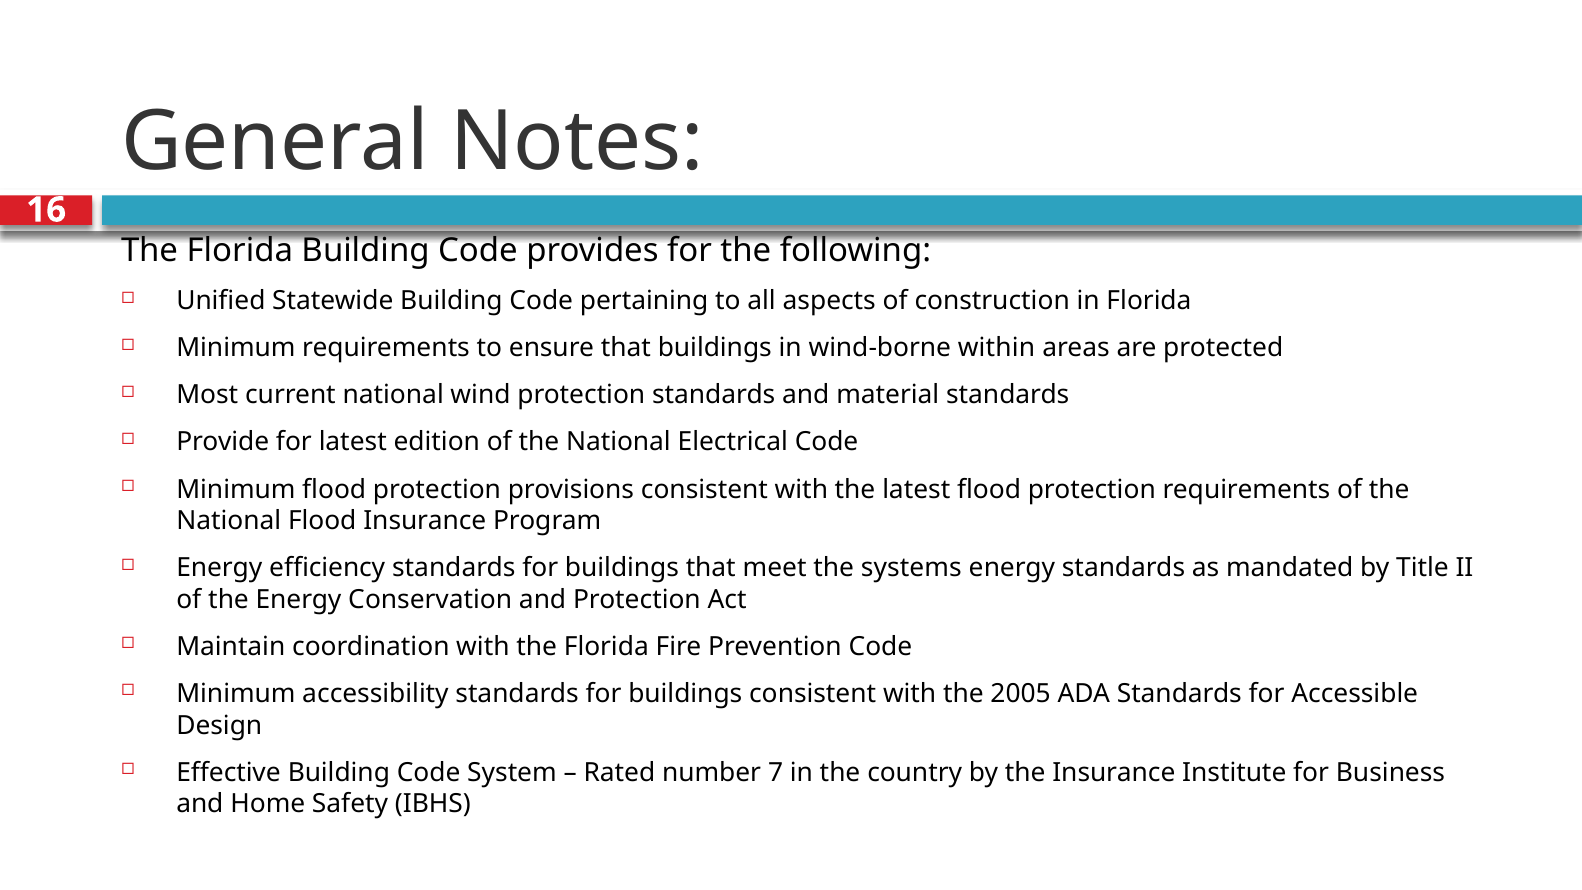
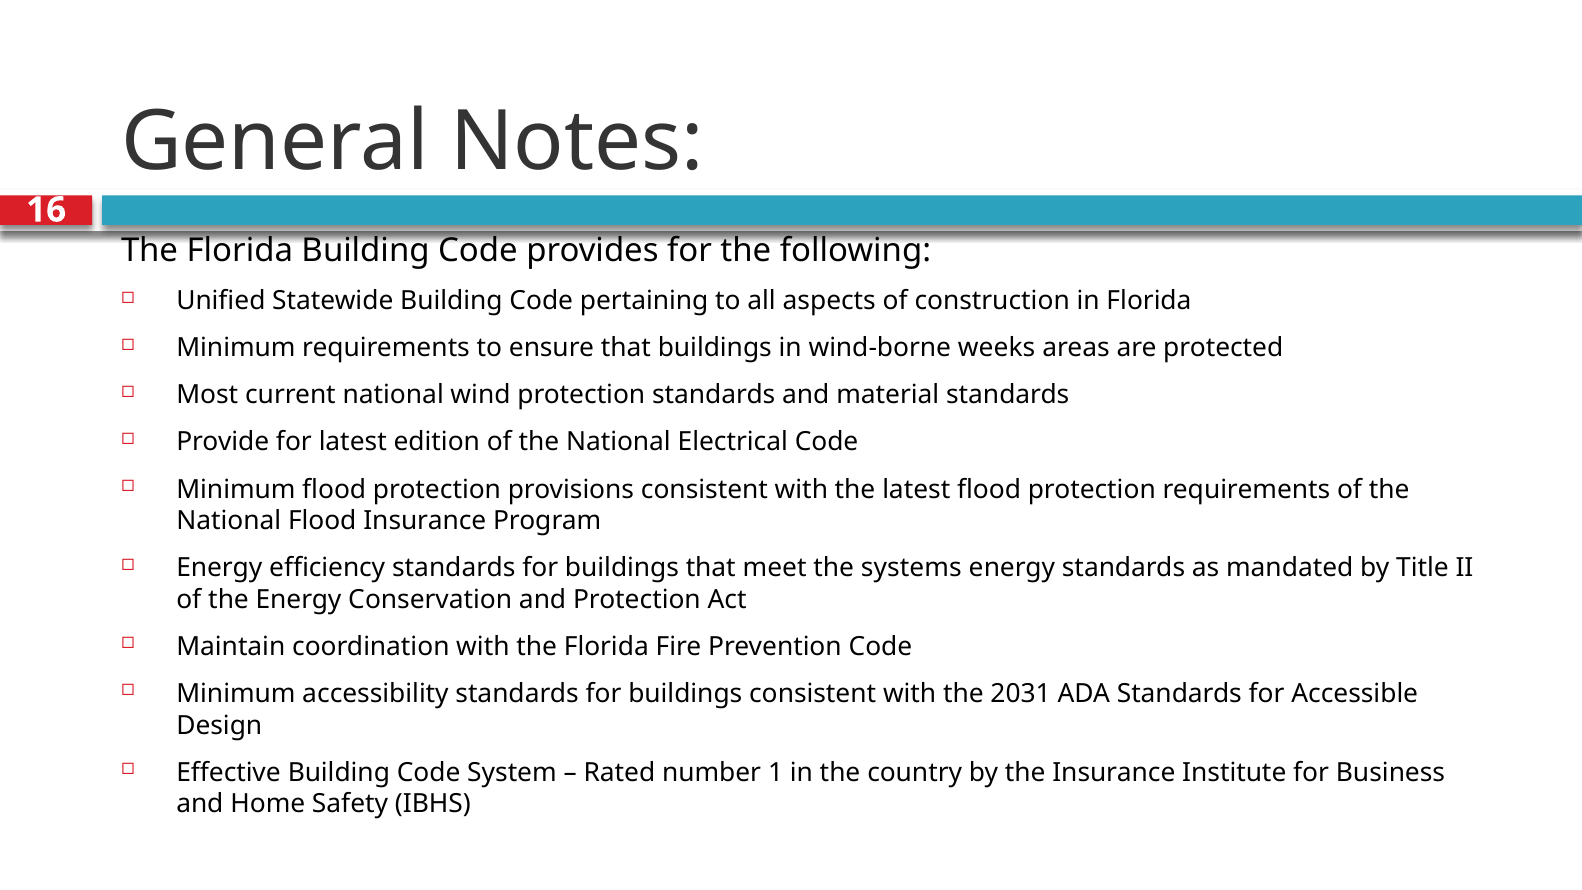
within: within -> weeks (997, 348)
2005: 2005 -> 2031 (1021, 694)
7: 7 -> 1 (776, 772)
